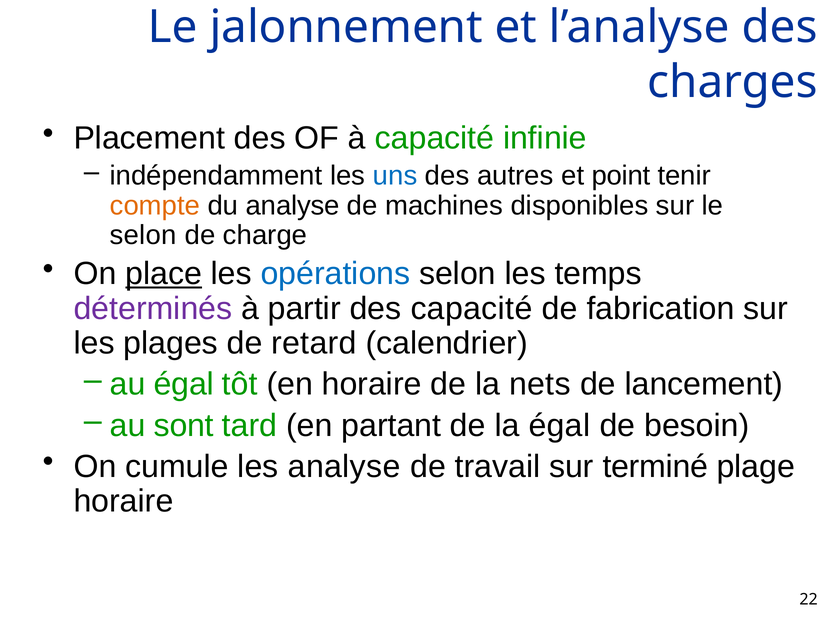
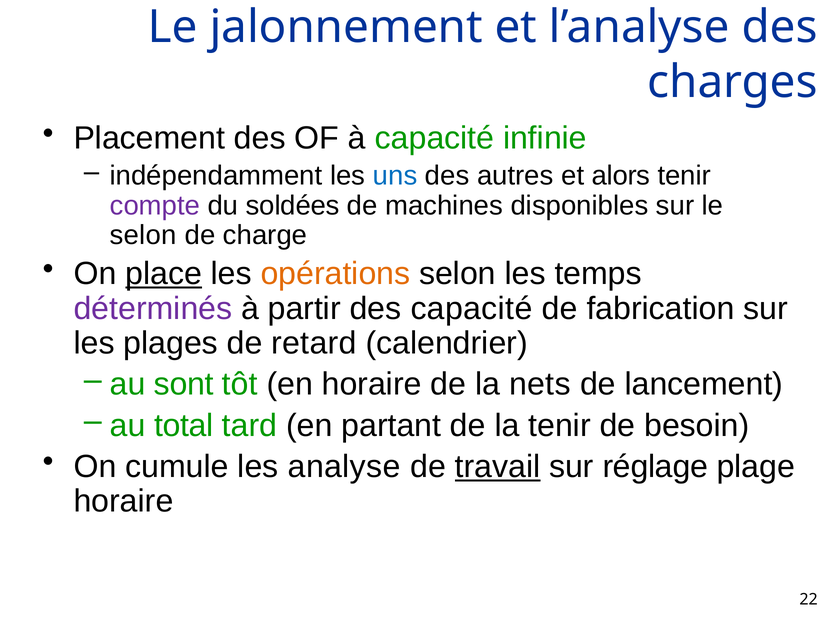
point: point -> alors (621, 176)
compte colour: orange -> purple (155, 206)
du analyse: analyse -> soldées (293, 206)
opérations colour: blue -> orange (335, 274)
au égal: égal -> sont (184, 385)
sont: sont -> total (184, 426)
la égal: égal -> tenir (560, 426)
travail underline: none -> present (498, 467)
terminé: terminé -> réglage (655, 467)
